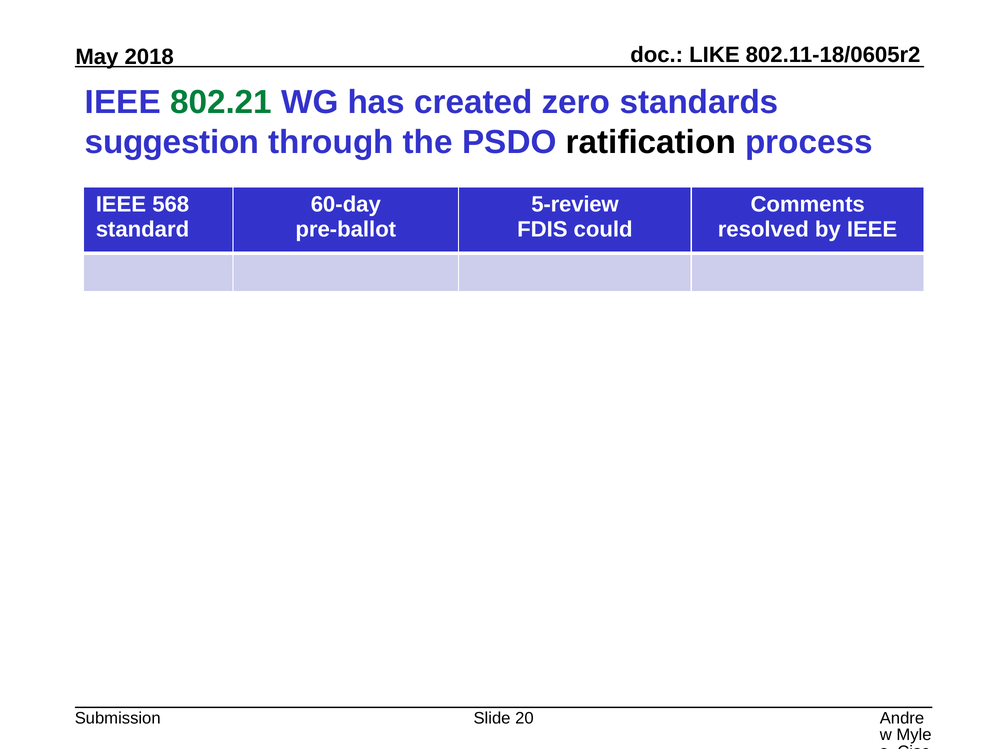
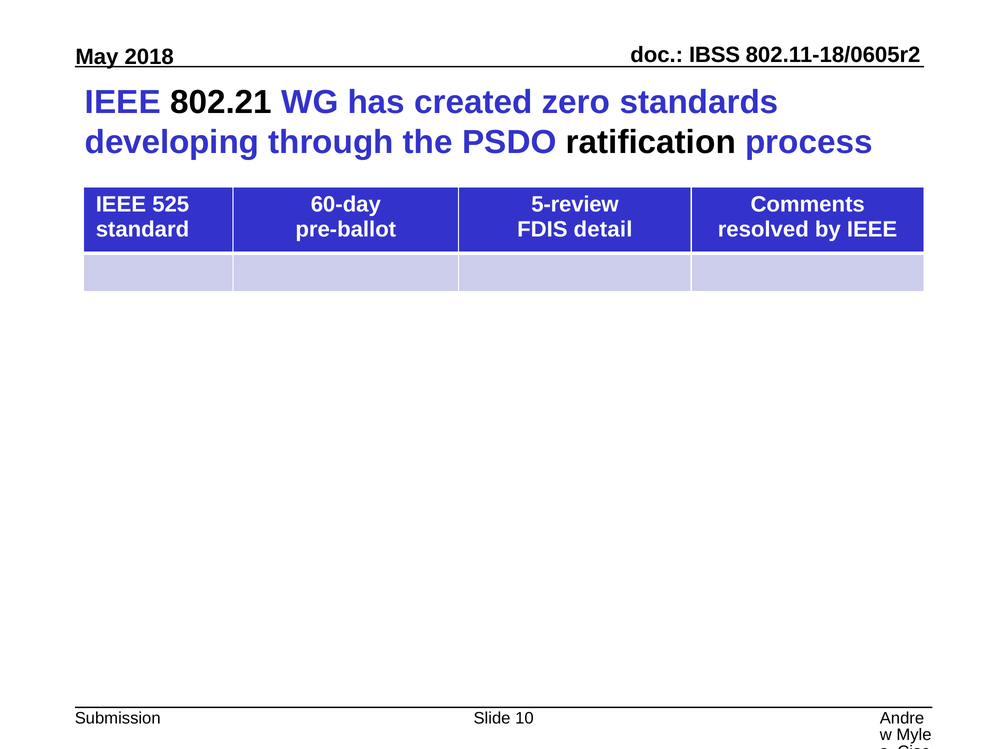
LIKE: LIKE -> IBSS (715, 55)
802.21 colour: green -> black (221, 102)
suggestion: suggestion -> developing (172, 142)
568: 568 -> 525 (171, 205)
could: could -> detail (603, 229)
20: 20 -> 10 (524, 719)
